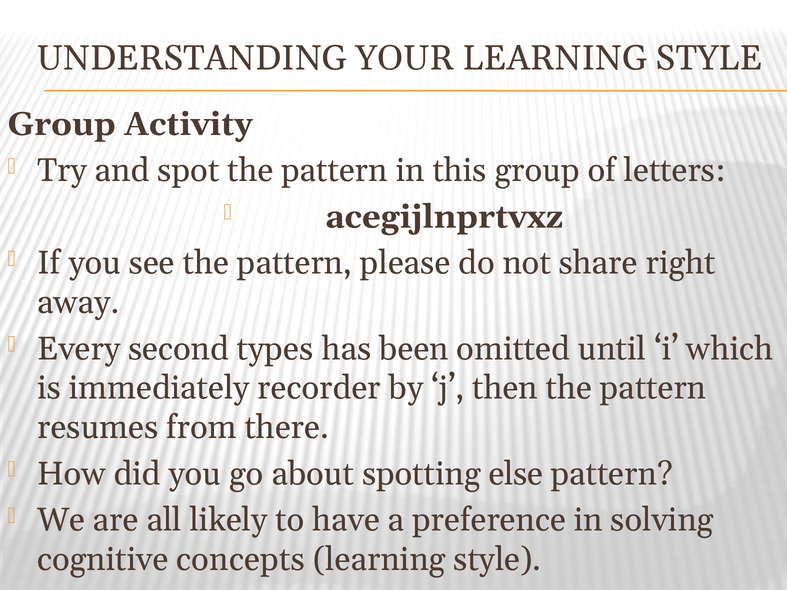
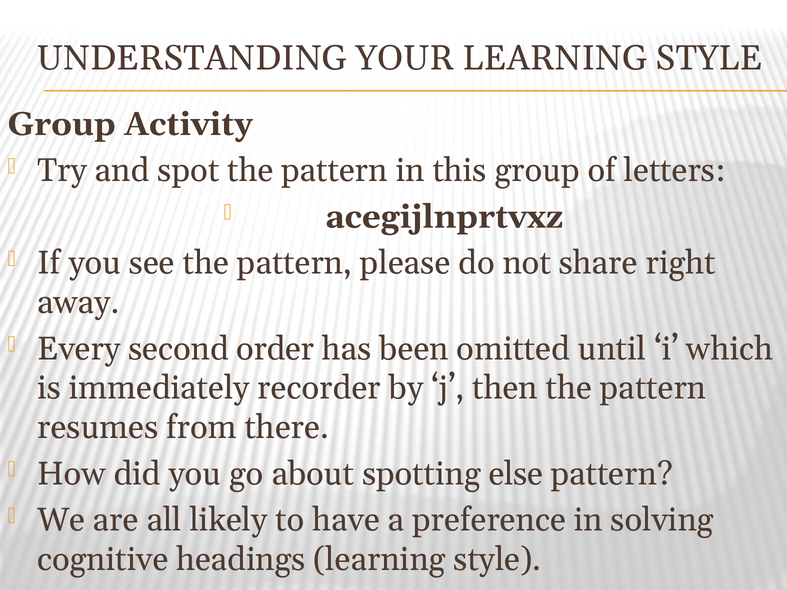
types: types -> order (275, 349)
concepts: concepts -> headings (241, 560)
